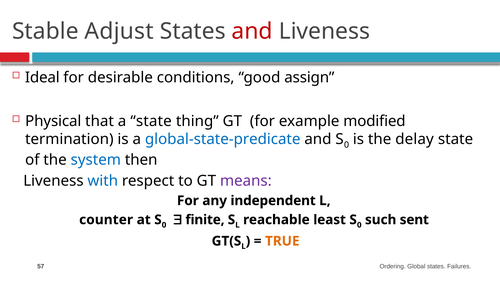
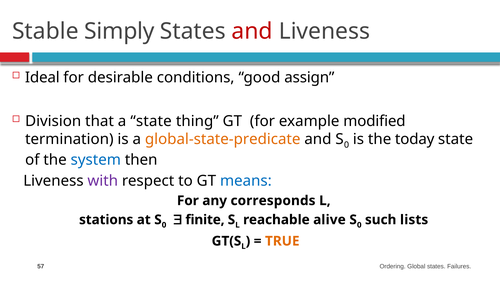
Adjust: Adjust -> Simply (119, 31)
Physical: Physical -> Division (53, 121)
global-state-predicate colour: blue -> orange (223, 139)
delay: delay -> today (415, 139)
with colour: blue -> purple (103, 181)
means colour: purple -> blue (246, 181)
independent: independent -> corresponds (273, 201)
counter: counter -> stations (106, 220)
least: least -> alive (329, 220)
sent: sent -> lists (414, 220)
